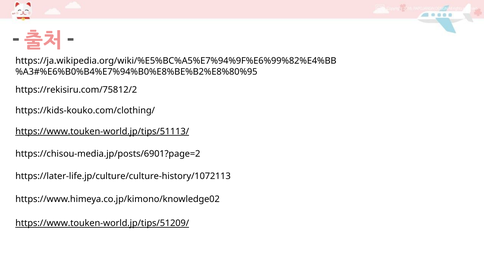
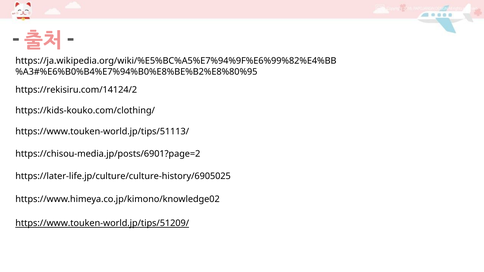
https://rekisiru.com/75812/2: https://rekisiru.com/75812/2 -> https://rekisiru.com/14124/2 (76, 90)
https://www.touken-world.jp/tips/51113/ underline: present -> none (102, 132)
https://later-life.jp/culture/culture-history/1072113: https://later-life.jp/culture/culture-history/1072113 -> https://later-life.jp/culture/culture-history/6905025 (123, 176)
